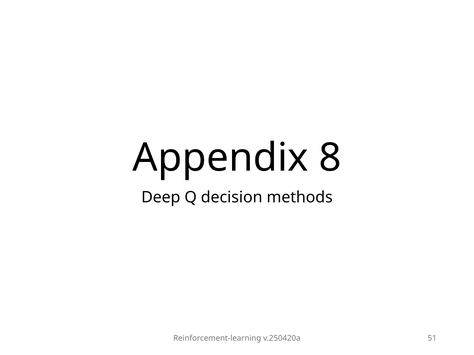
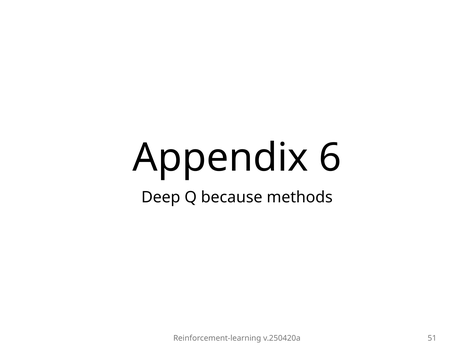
8: 8 -> 6 (330, 158)
decision: decision -> because (232, 198)
